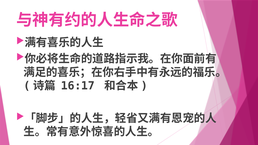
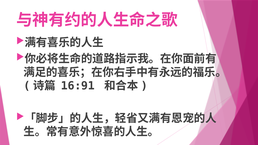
16:17: 16:17 -> 16:91 (78, 86)
